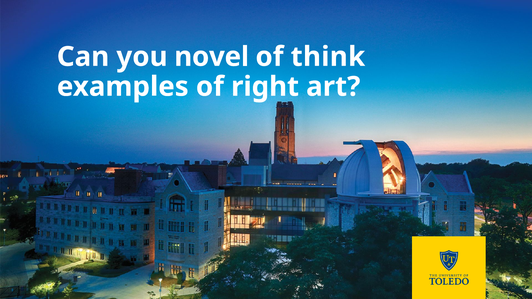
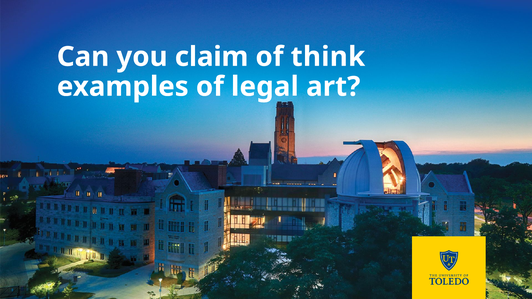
novel: novel -> claim (212, 57)
right: right -> legal (265, 87)
